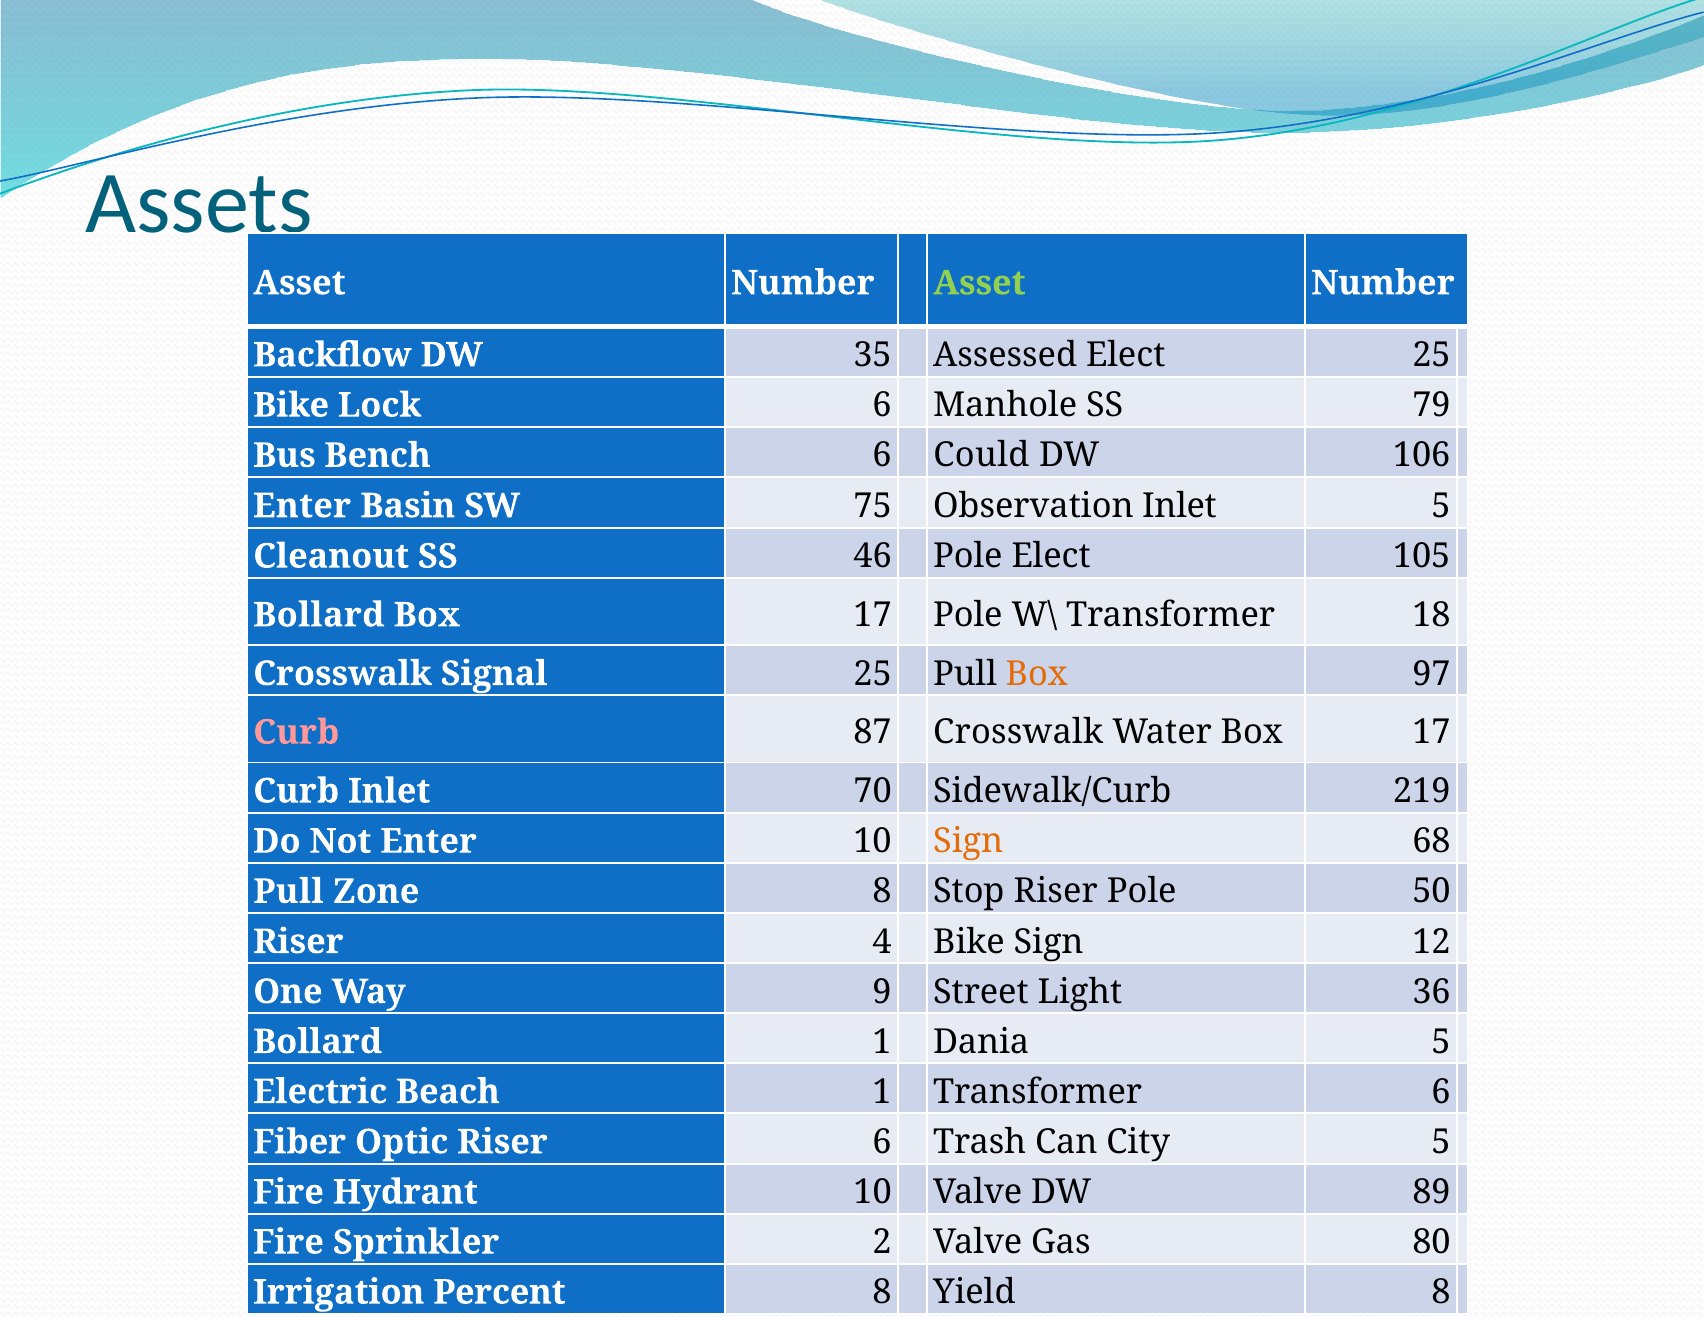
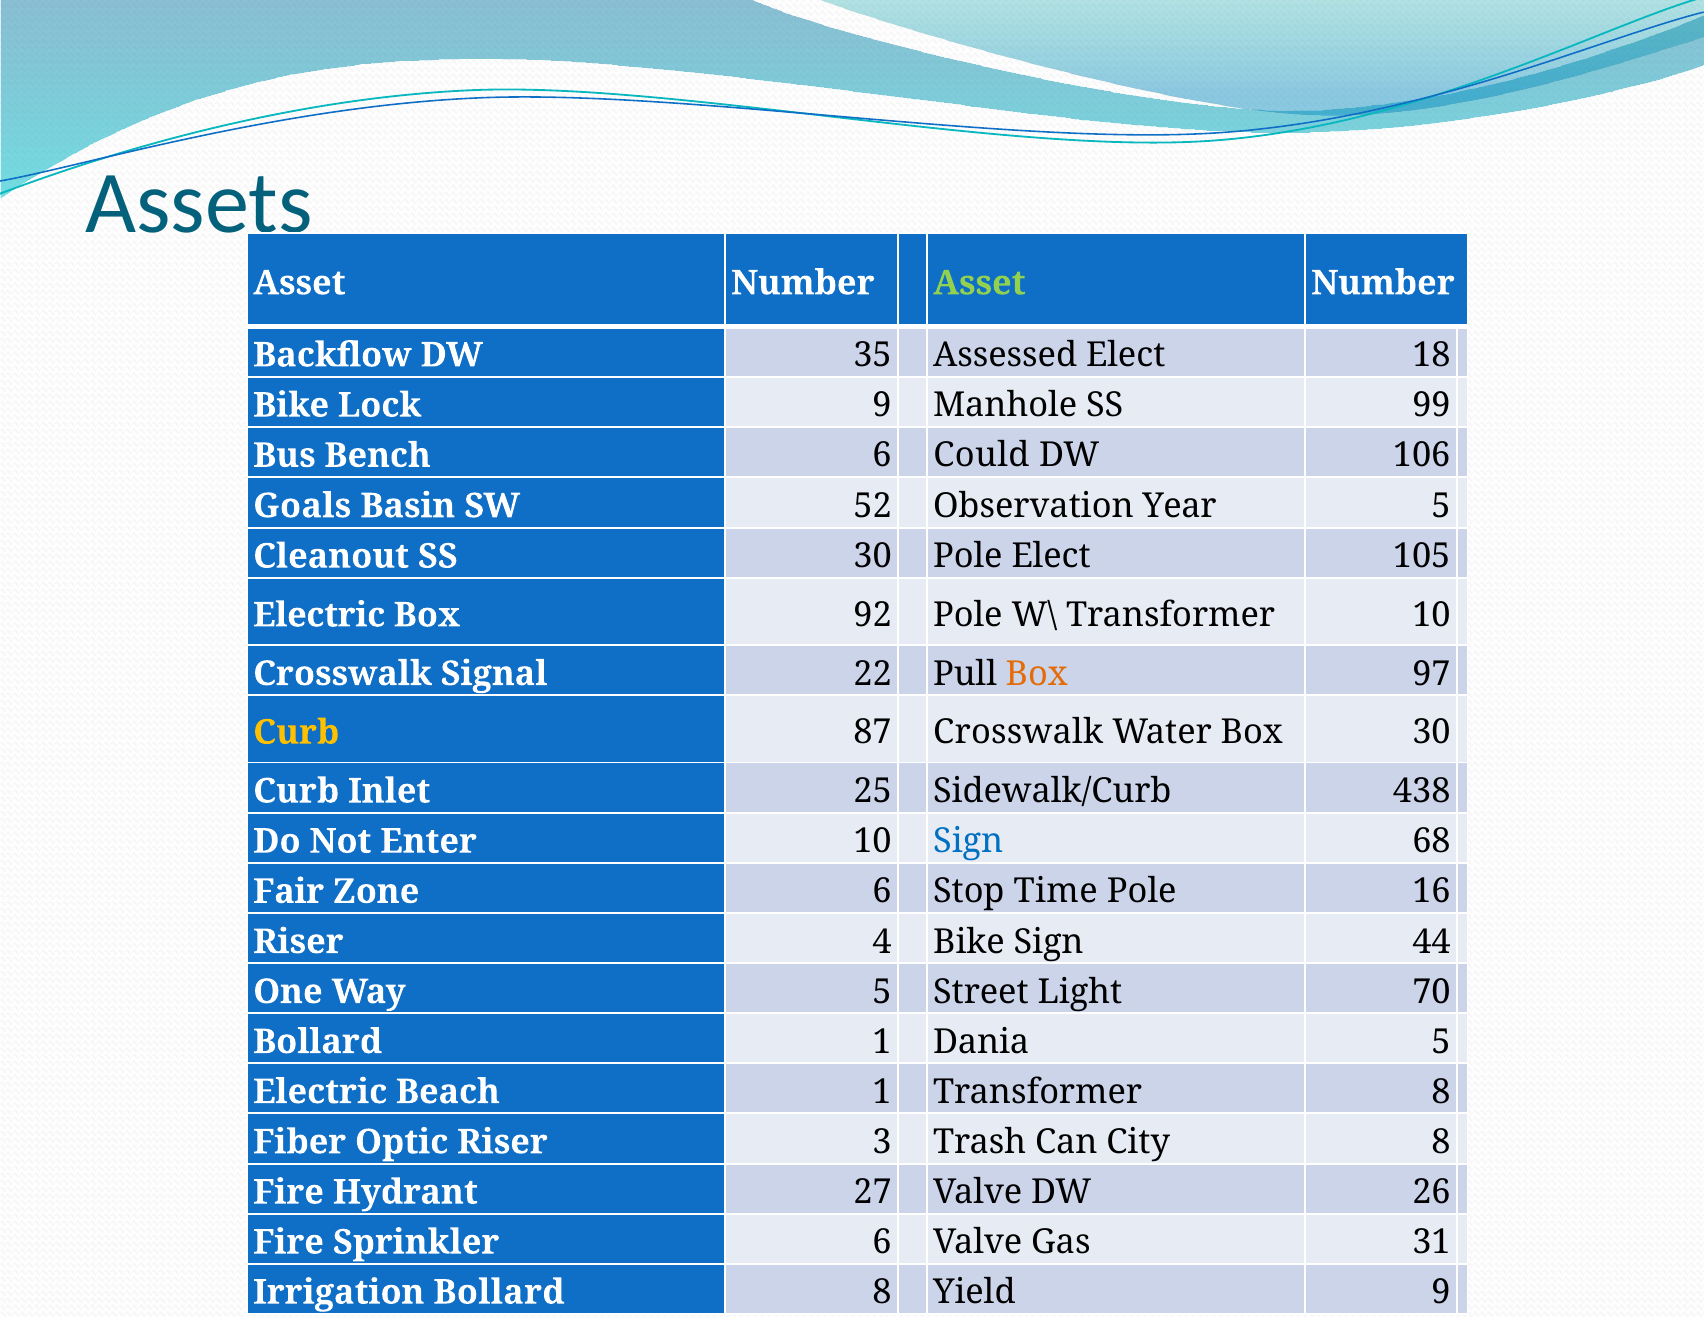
Elect 25: 25 -> 18 (1431, 355)
Lock 6: 6 -> 9 (882, 405)
79: 79 -> 99 (1431, 405)
Enter: Enter -> Goals (302, 506)
75: 75 -> 52 (873, 506)
Observation Inlet: Inlet -> Year (1179, 506)
SS 46: 46 -> 30 (873, 556)
Bollard: Bollard -> Electric (319, 615)
17: 17 -> 92 (873, 615)
Transformer 18: 18 -> 10 (1431, 615)
Signal 25: 25 -> 22 (873, 674)
Curb colour: pink -> yellow (296, 732)
Water Box 17: 17 -> 30 (1431, 732)
70: 70 -> 25 (873, 791)
219: 219 -> 438 (1422, 791)
Sign colour: orange -> blue (968, 841)
Pull: Pull -> Fair (289, 891)
Zone 8: 8 -> 6 (882, 891)
Stop Riser: Riser -> Time (1056, 891)
50: 50 -> 16 (1431, 891)
12: 12 -> 44 (1431, 942)
Way 9: 9 -> 5 (882, 992)
36: 36 -> 70 (1431, 992)
Transformer 6: 6 -> 8 (1441, 1092)
Riser 6: 6 -> 3 (882, 1142)
City 5: 5 -> 8 (1441, 1142)
Hydrant 10: 10 -> 27 (873, 1192)
89: 89 -> 26 (1431, 1192)
Sprinkler 2: 2 -> 6 (882, 1242)
80: 80 -> 31 (1431, 1242)
Irrigation Percent: Percent -> Bollard (499, 1292)
Yield 8: 8 -> 9 (1441, 1292)
